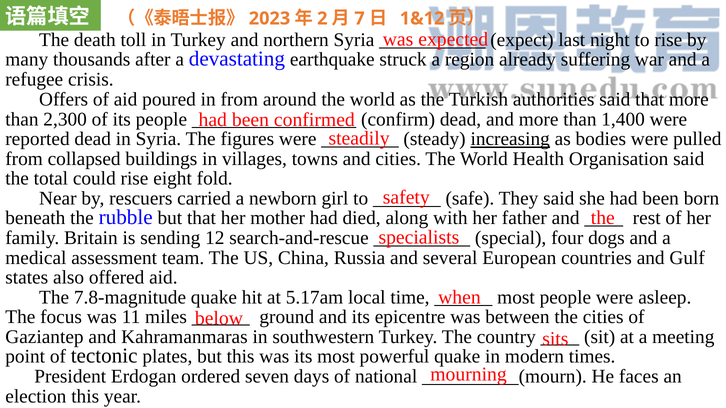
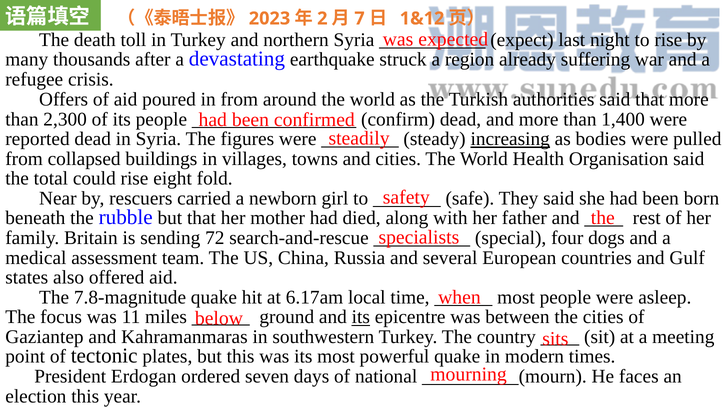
12: 12 -> 72 (215, 238)
5.17am: 5.17am -> 6.17am (314, 298)
its underline: none -> present (361, 317)
